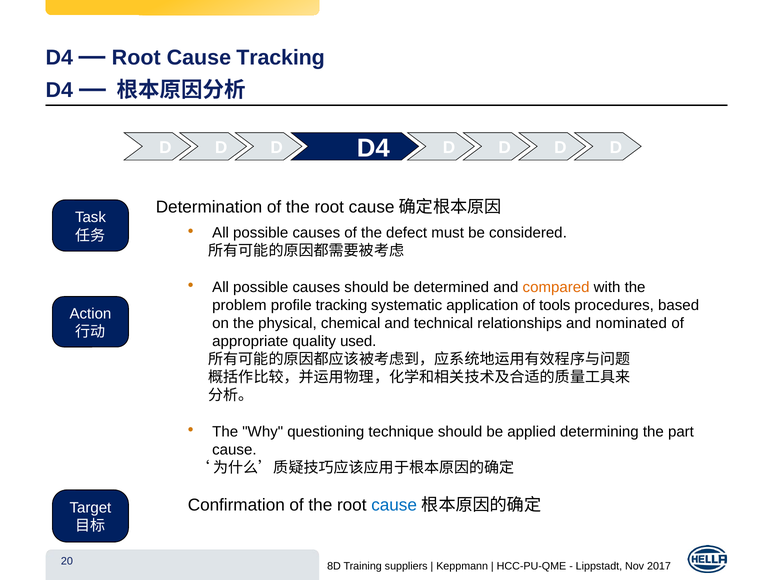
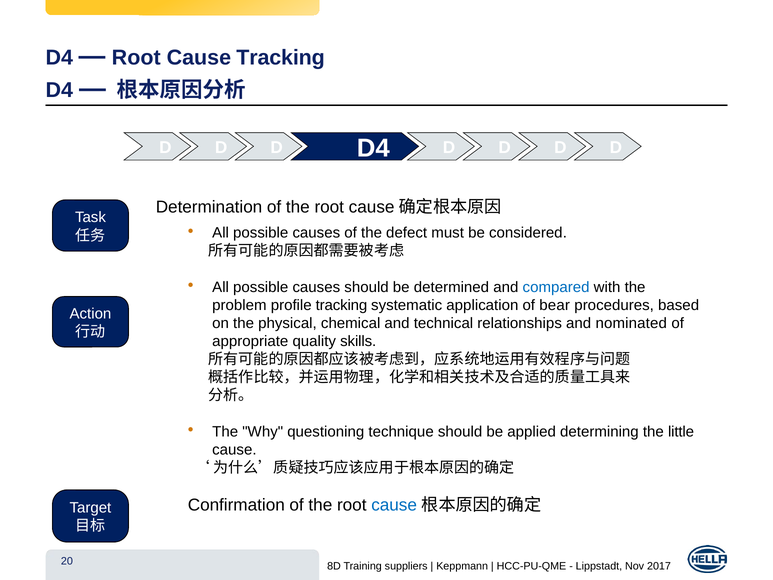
compared colour: orange -> blue (556, 287)
tools: tools -> bear (555, 305)
used: used -> skills (358, 341)
part: part -> little (681, 431)
